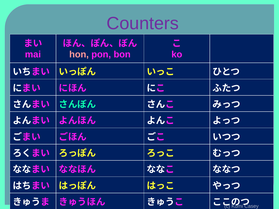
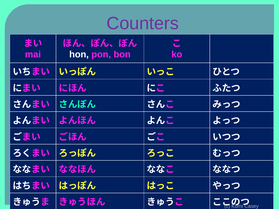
hon colour: pink -> white (79, 55)
